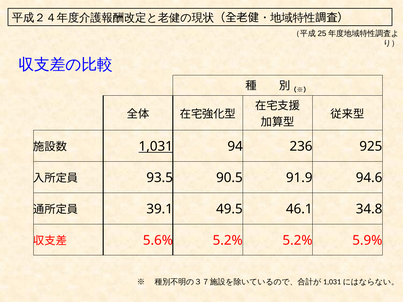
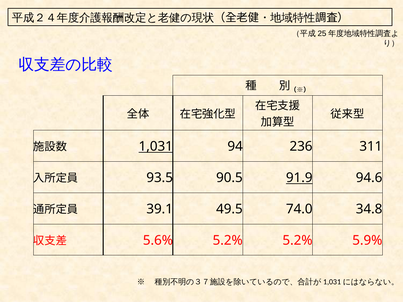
925: 925 -> 311 (371, 147)
91.9 underline: none -> present (299, 178)
46.1: 46.1 -> 74.0 (299, 209)
